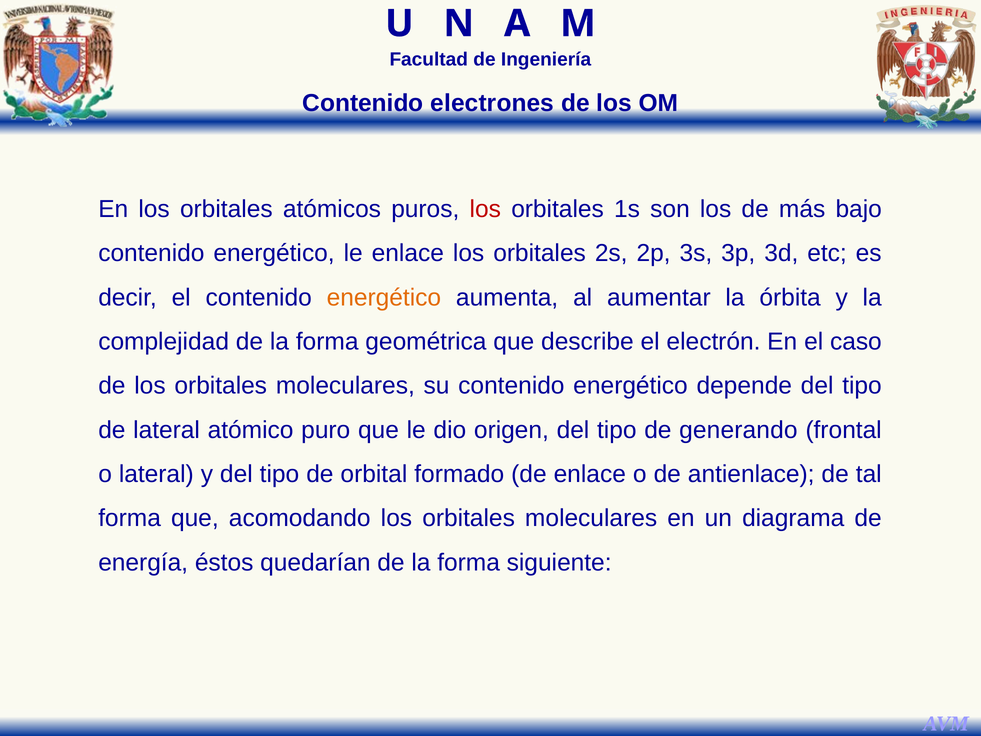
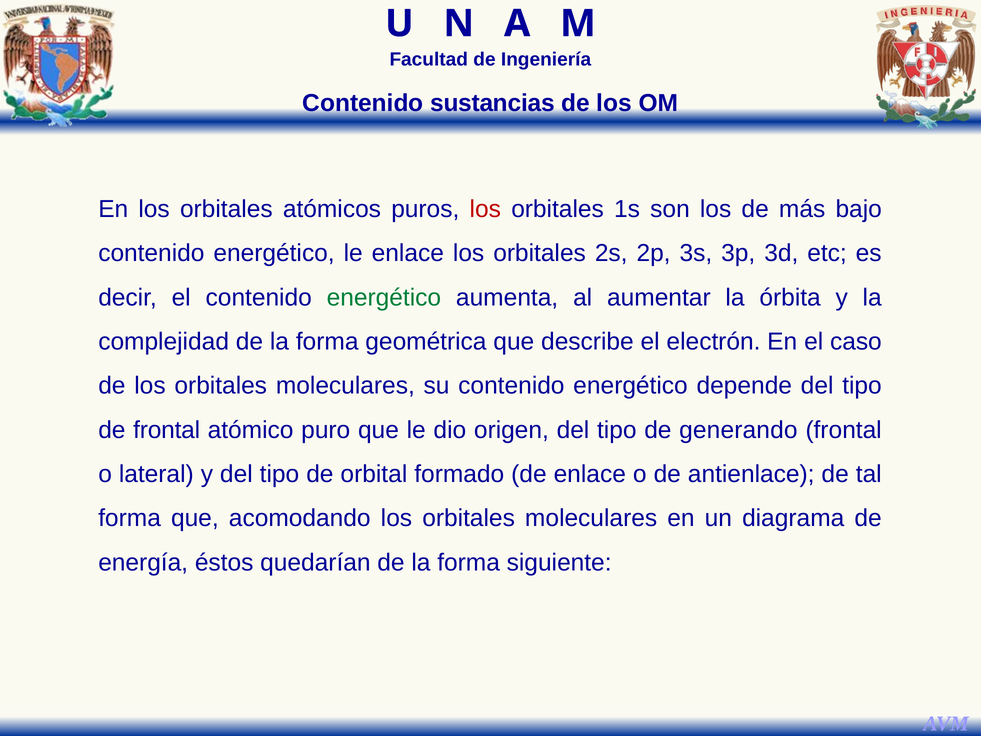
electrones: electrones -> sustancias (492, 103)
energético colour: orange -> green (384, 297)
de lateral: lateral -> frontal (167, 430)
